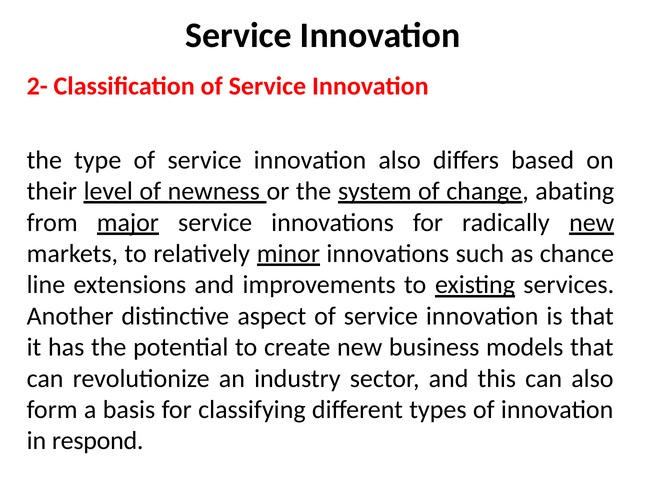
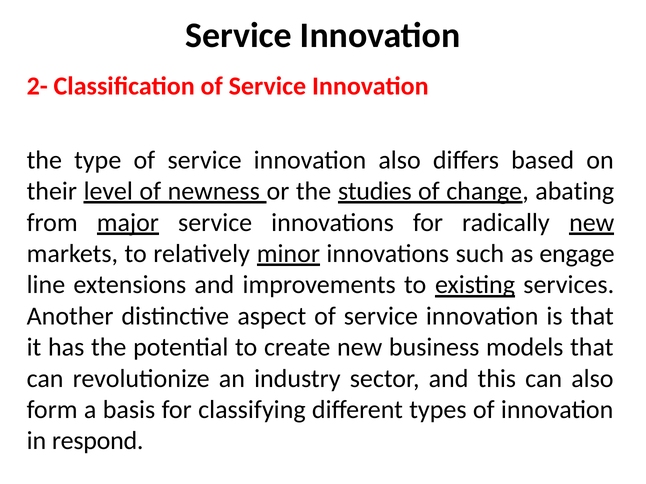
system: system -> studies (375, 191)
chance: chance -> engage (577, 254)
